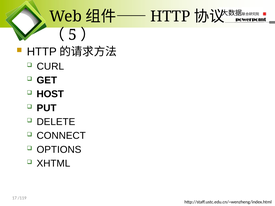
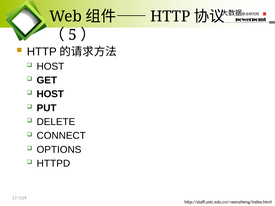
CURL: CURL -> HOST (50, 66)
XHTML: XHTML -> HTTPD (53, 164)
